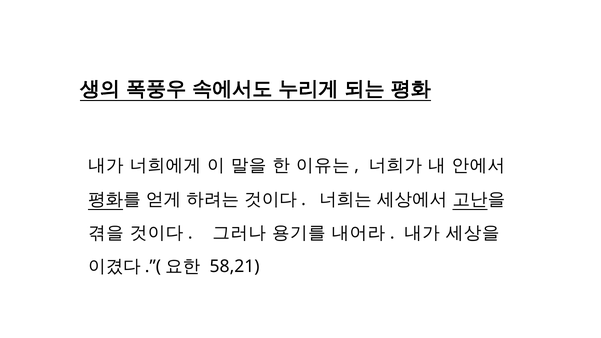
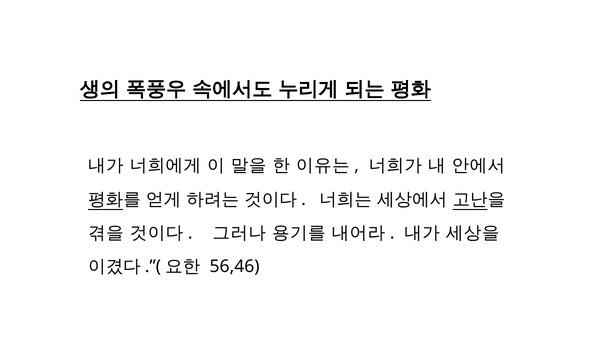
58,21: 58,21 -> 56,46 (235, 267)
